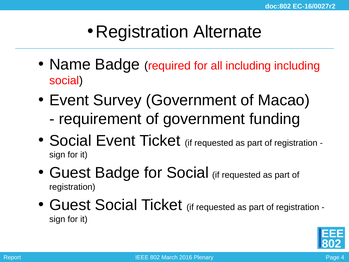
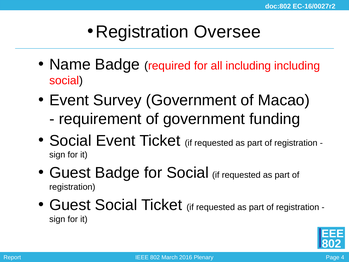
Alternate: Alternate -> Oversee (227, 32)
